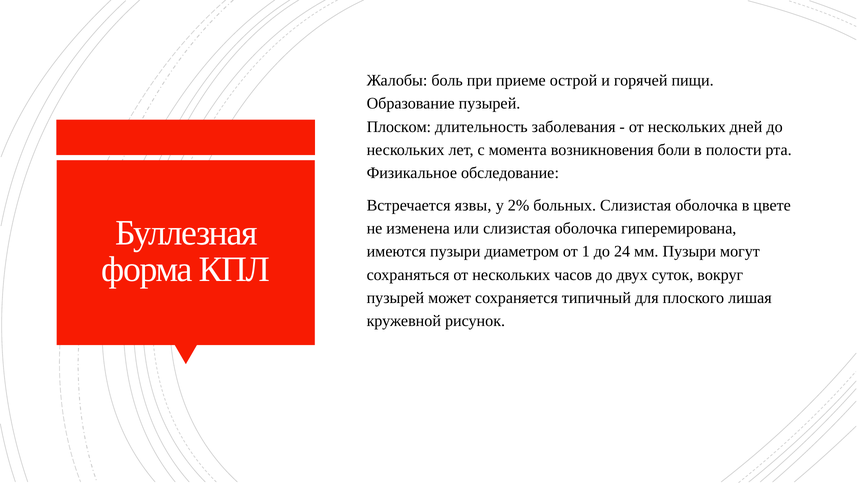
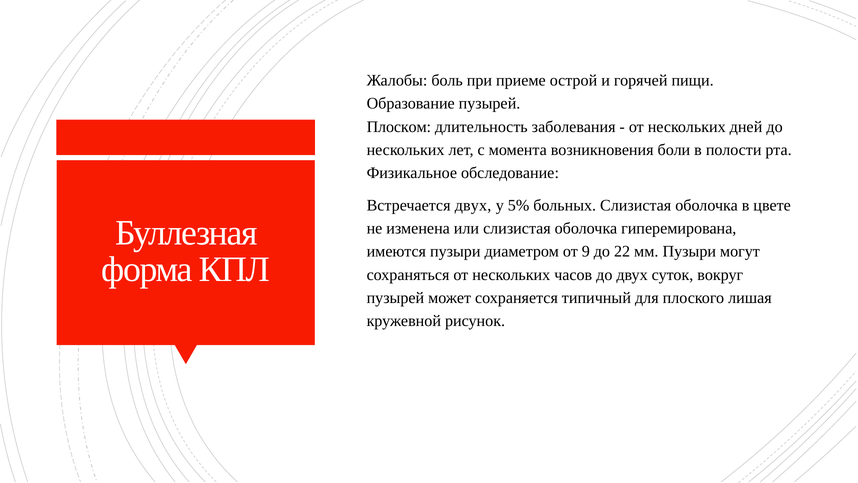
Встречается язвы: язвы -> двух (473, 205)
2%: 2% -> 5% (519, 205)
1: 1 -> 9 (586, 251)
24: 24 -> 22 (622, 251)
